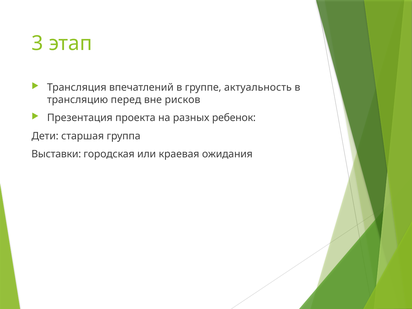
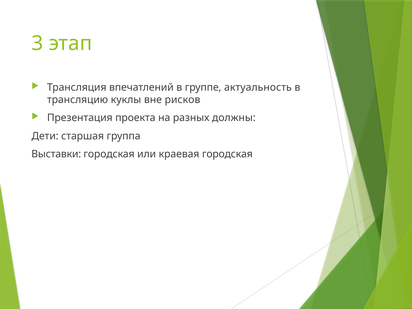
перед: перед -> куклы (126, 100)
ребенок: ребенок -> должны (234, 118)
краевая ожидания: ожидания -> городская (227, 154)
